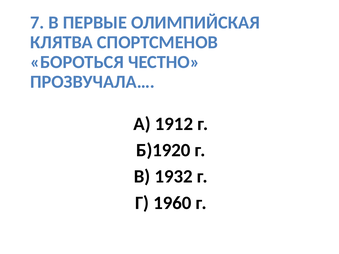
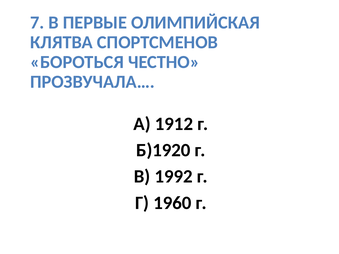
1932: 1932 -> 1992 (174, 177)
